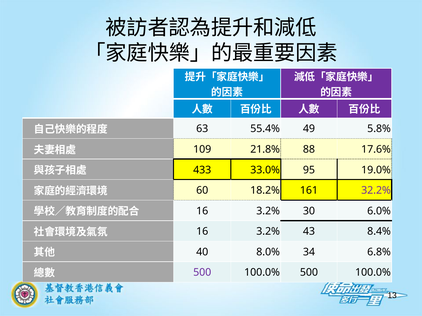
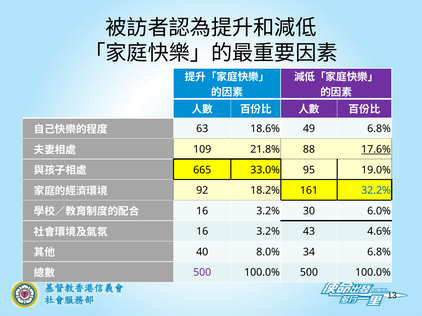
55.4%: 55.4% -> 18.6% (265, 129)
49 5.8%: 5.8% -> 6.8% (379, 129)
17.6% underline: none -> present (376, 150)
433: 433 -> 665 (202, 170)
60: 60 -> 92 (202, 191)
32.2% colour: purple -> blue (376, 191)
8.4%: 8.4% -> 4.6% (379, 232)
